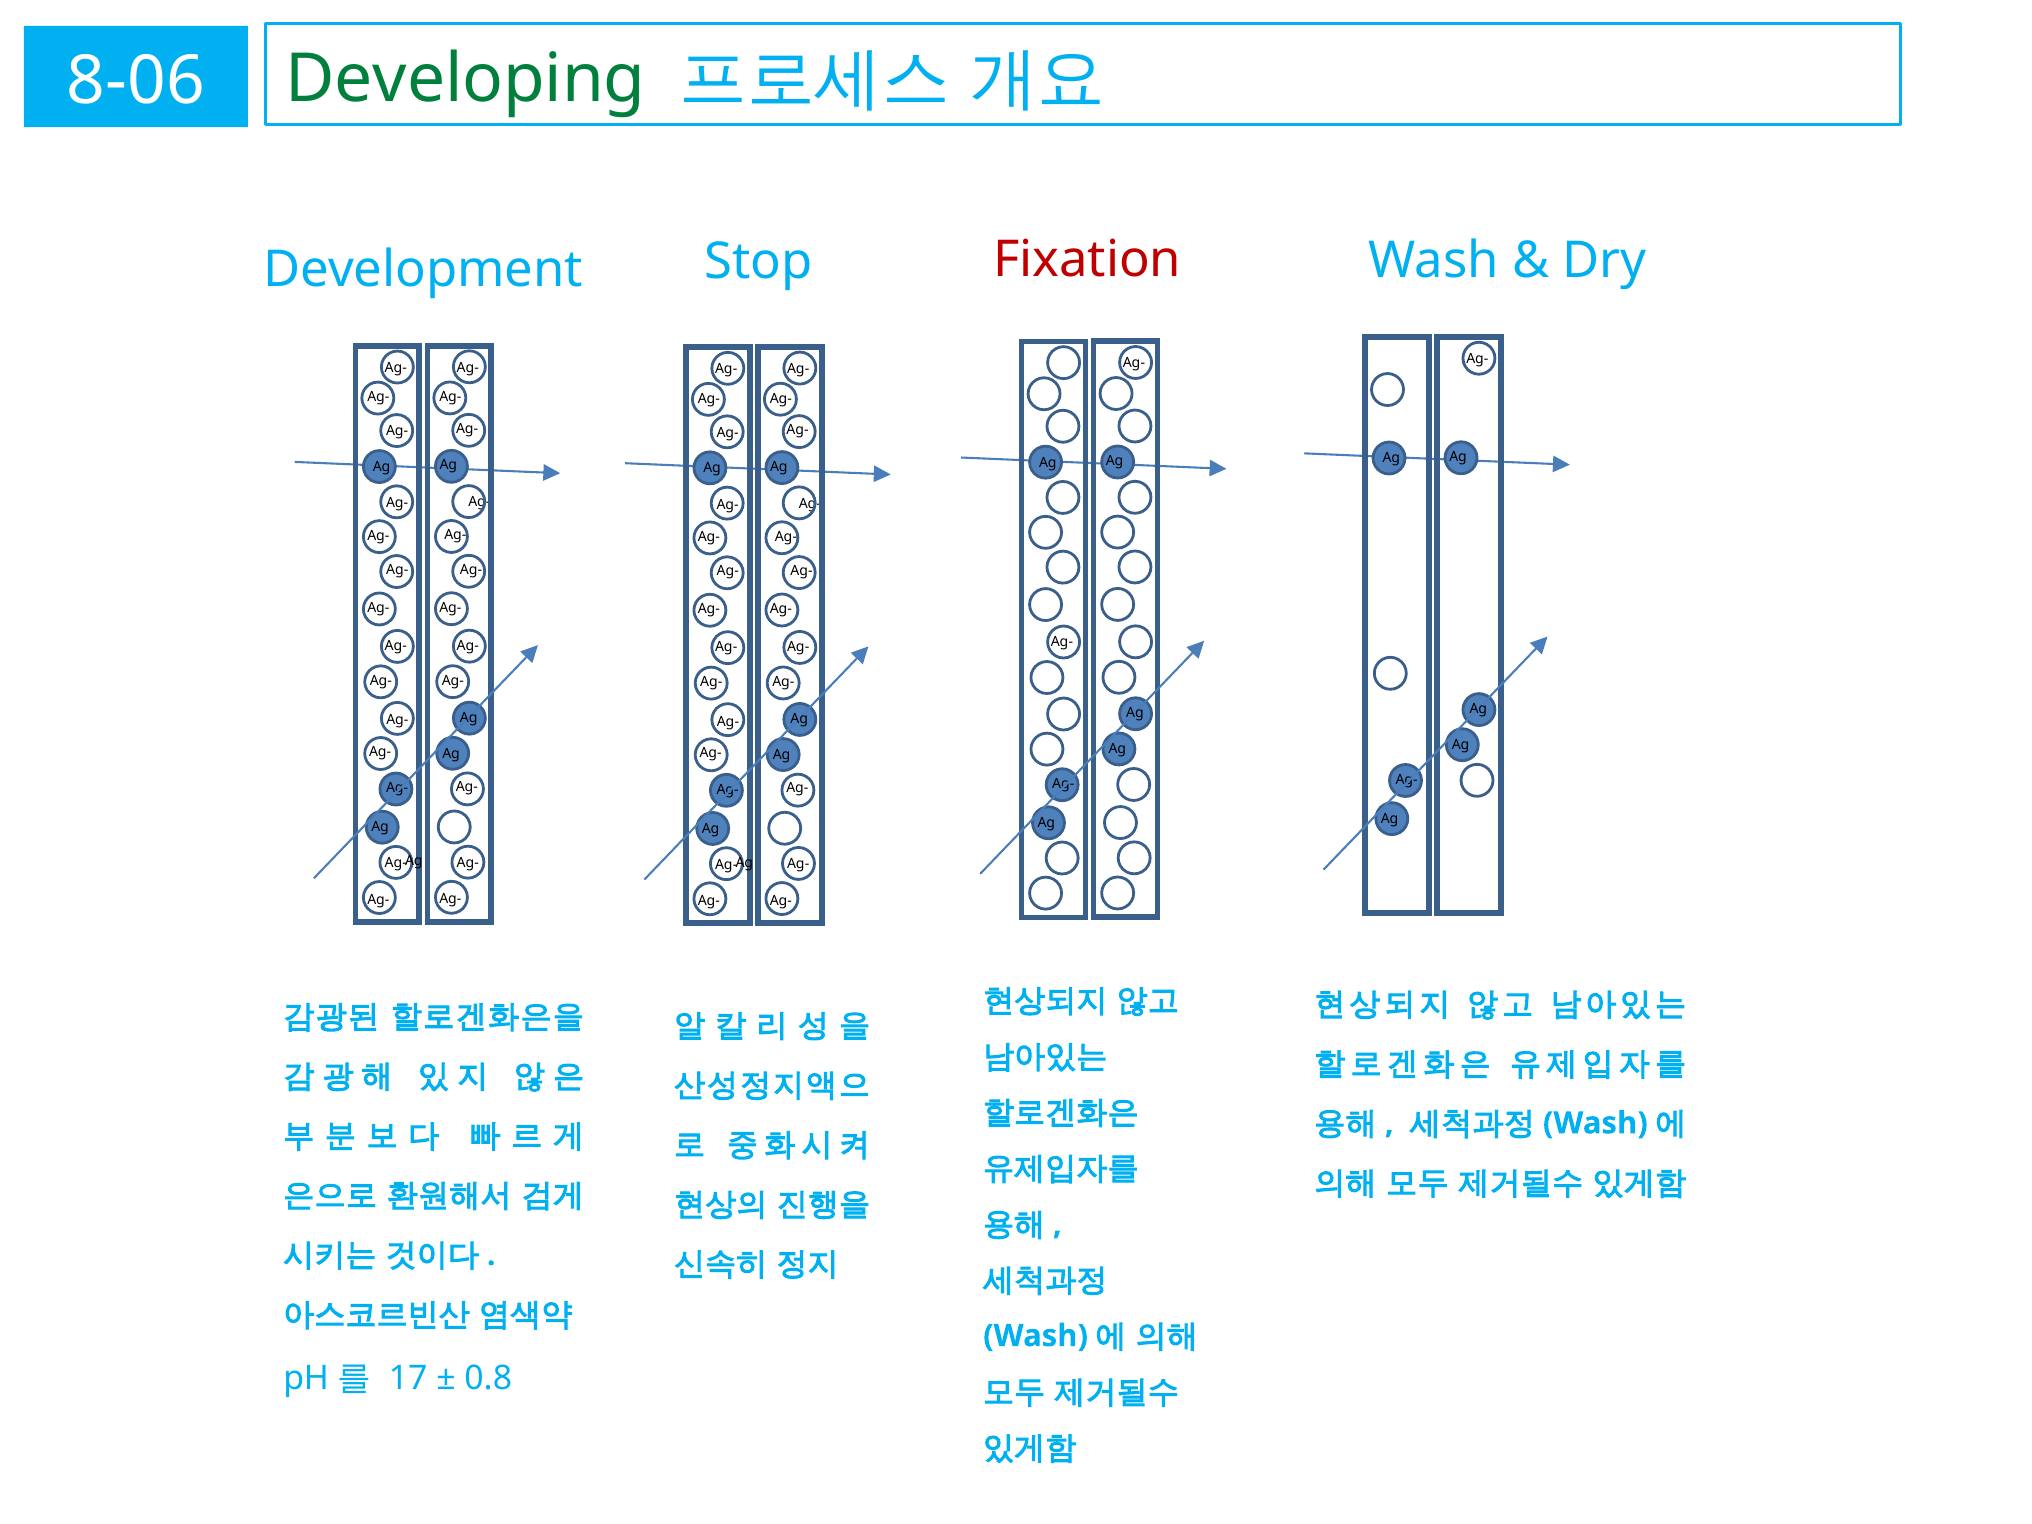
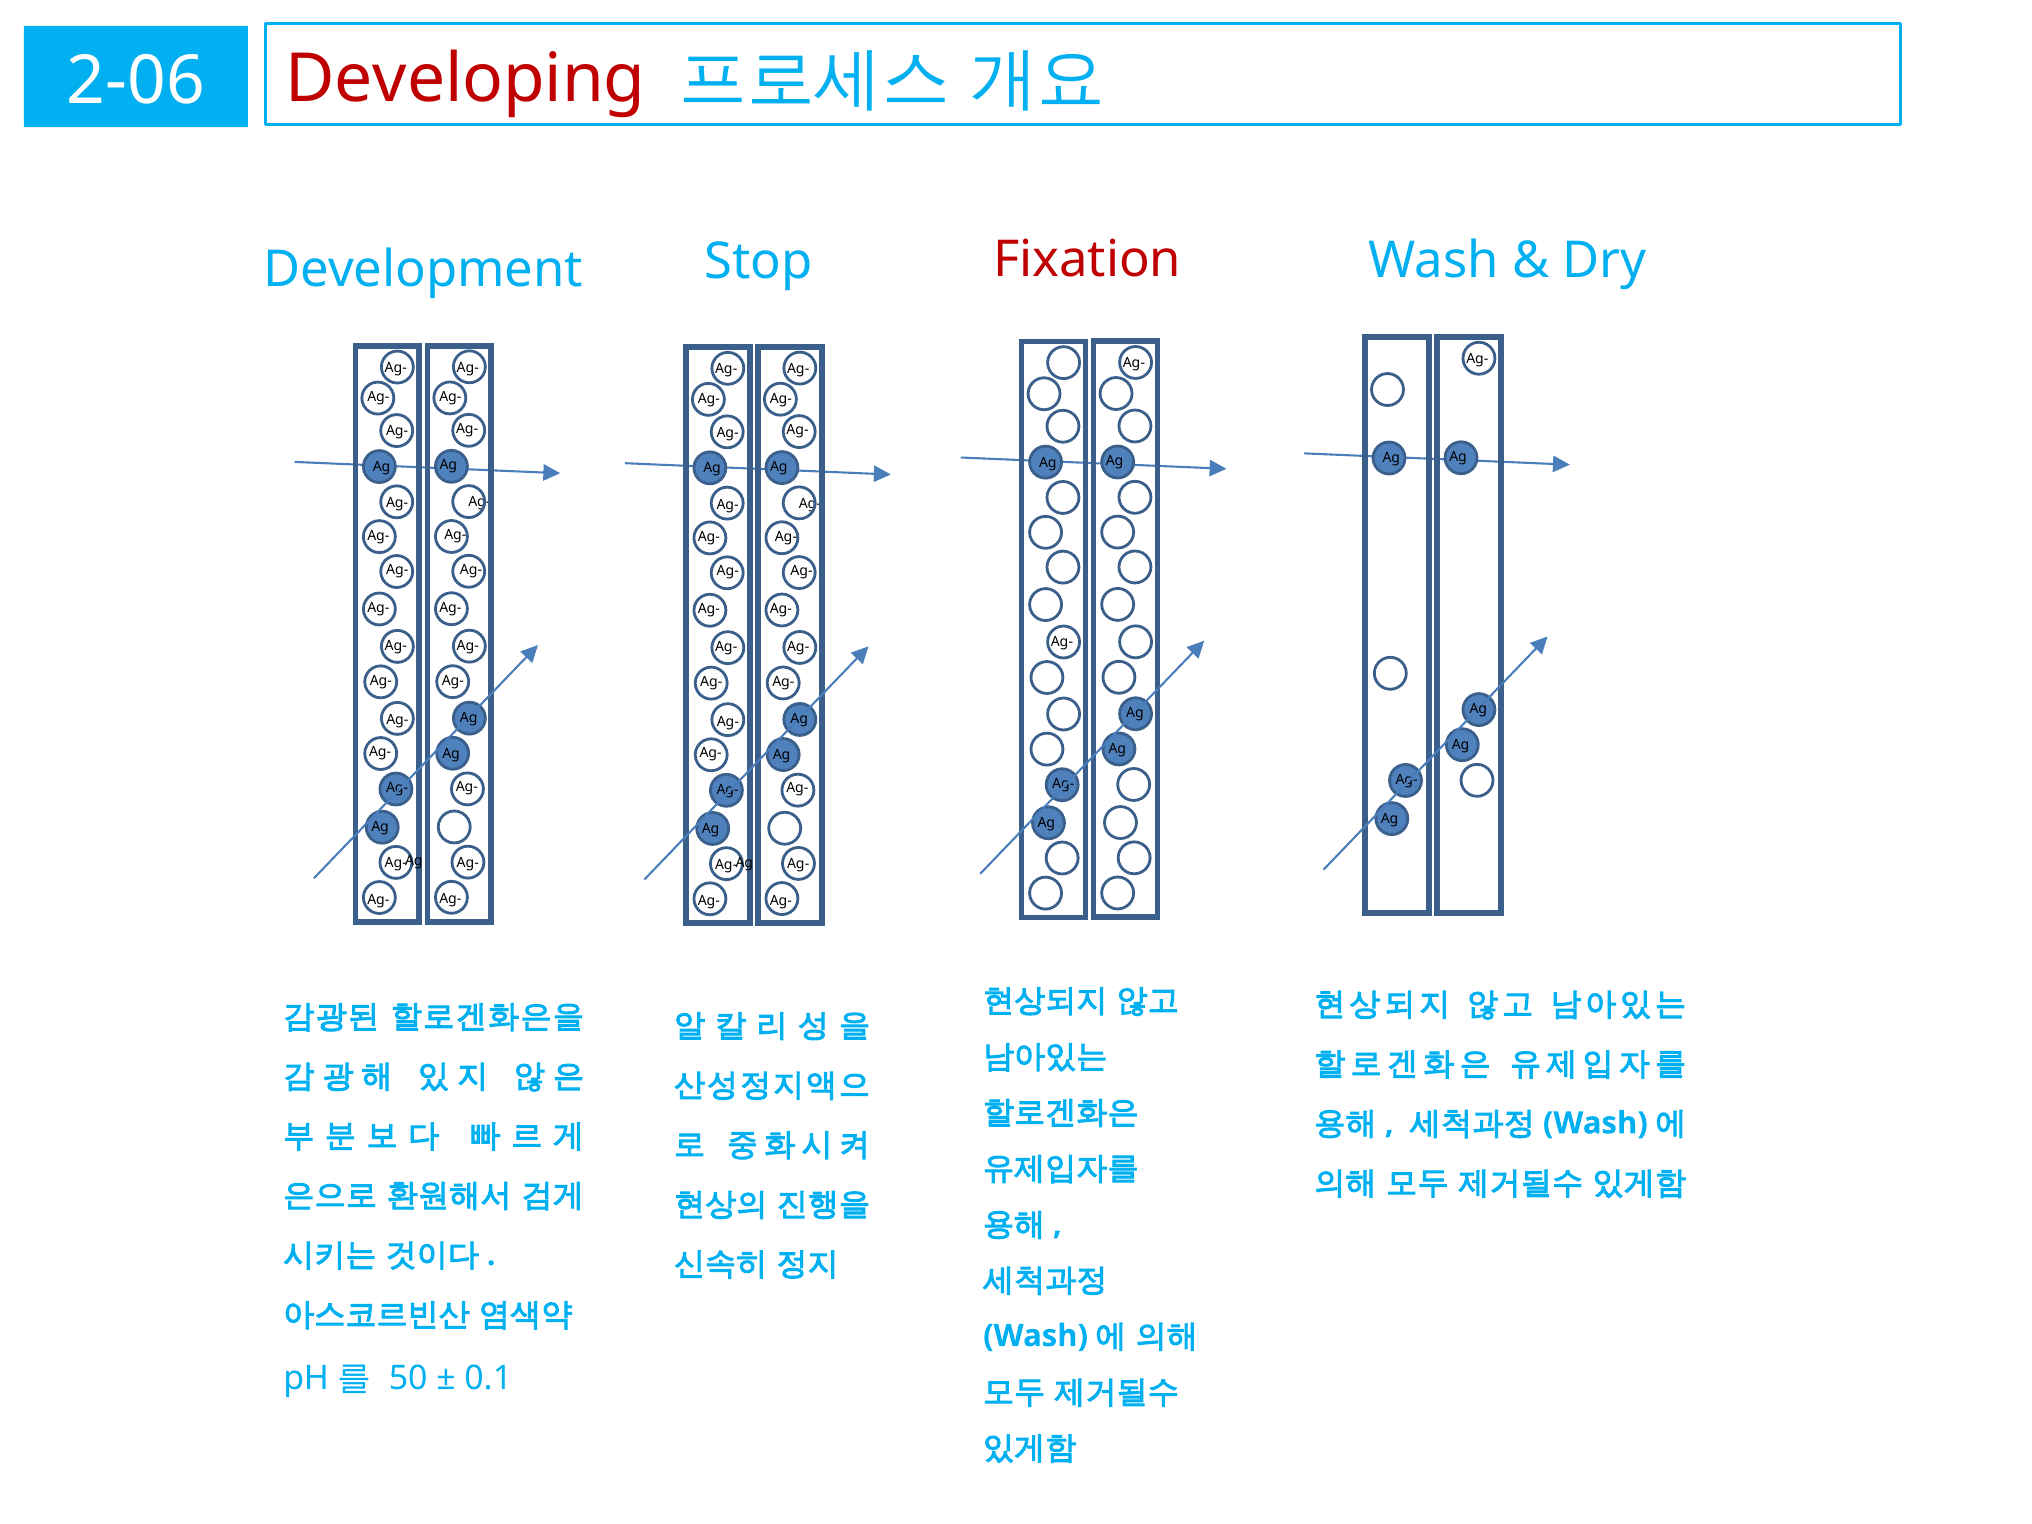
Developing colour: green -> red (465, 79)
8-06: 8-06 -> 2-06 (136, 81)
17: 17 -> 50 (408, 1378)
0.8: 0.8 -> 0.1 (488, 1378)
